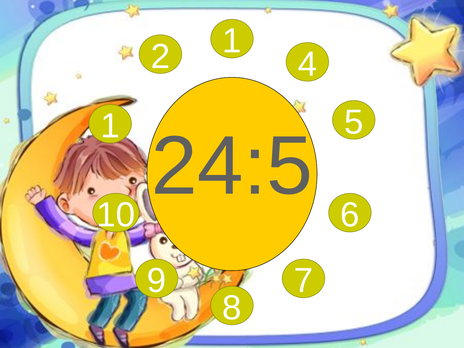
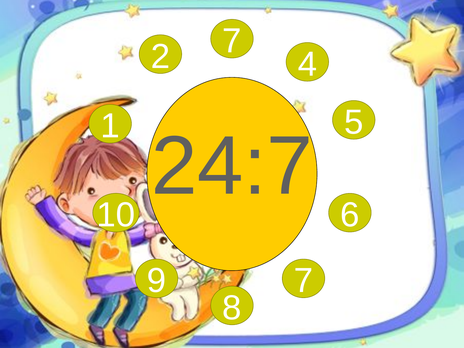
2 1: 1 -> 7 (232, 41)
24:5: 24:5 -> 24:7 (232, 166)
